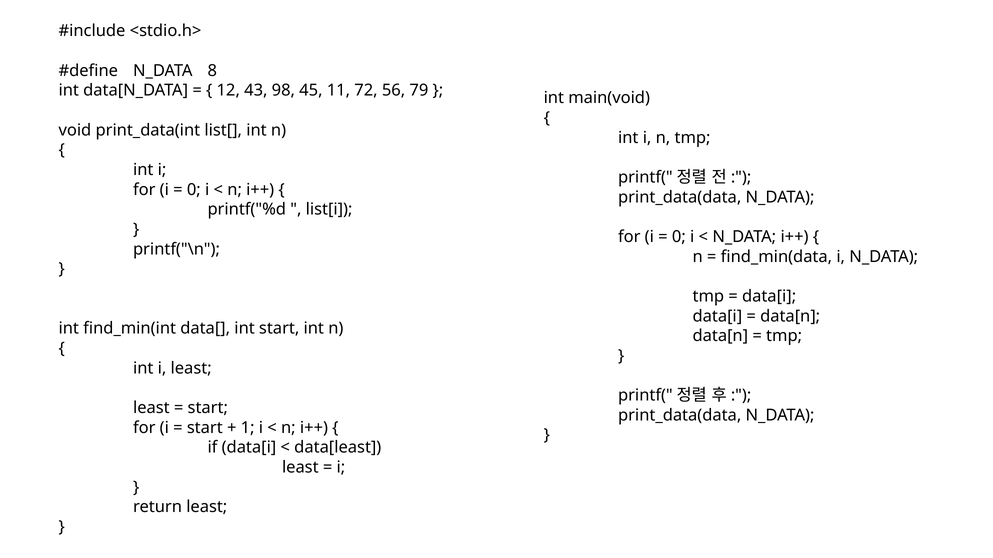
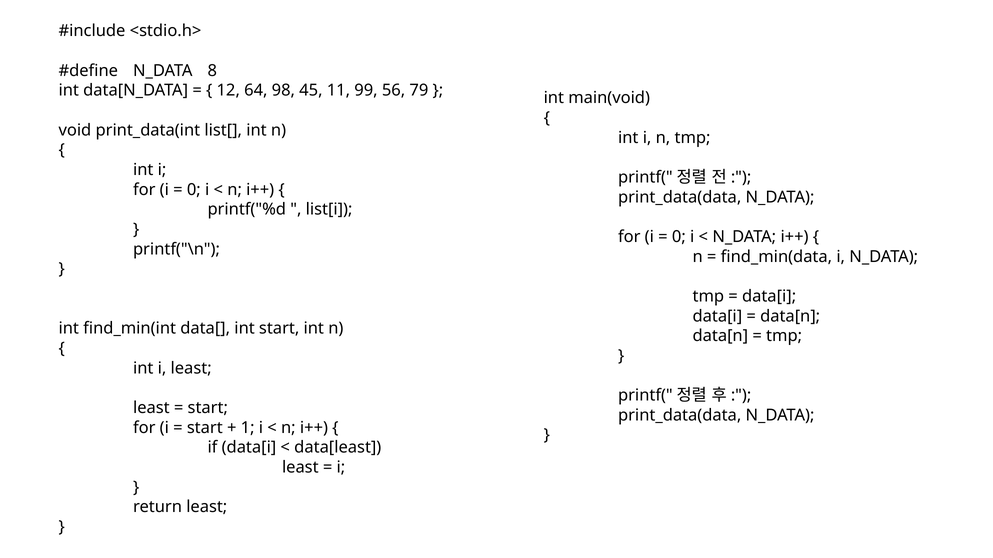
43: 43 -> 64 (256, 91)
72: 72 -> 99 (366, 91)
